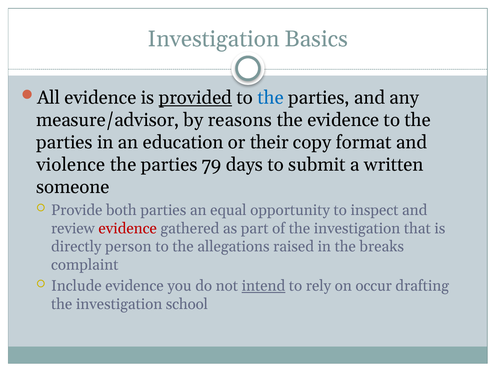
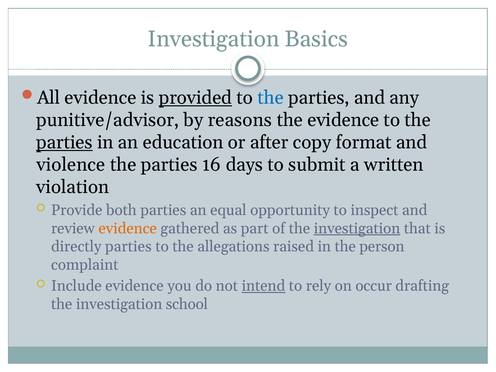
measure/advisor: measure/advisor -> punitive/advisor (108, 120)
parties underline: none -> present (64, 142)
their: their -> after (269, 142)
79: 79 -> 16 (211, 165)
someone: someone -> violation (73, 187)
evidence colour: red -> orange (128, 228)
investigation underline: none -> present (357, 228)
directly person: person -> parties (128, 247)
breaks: breaks -> person (382, 247)
